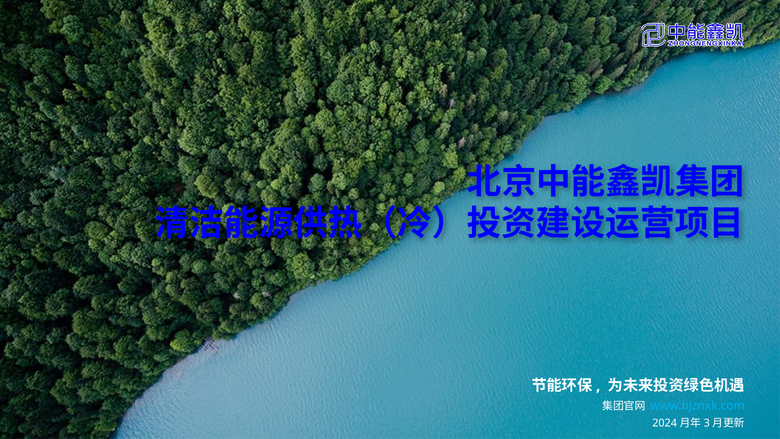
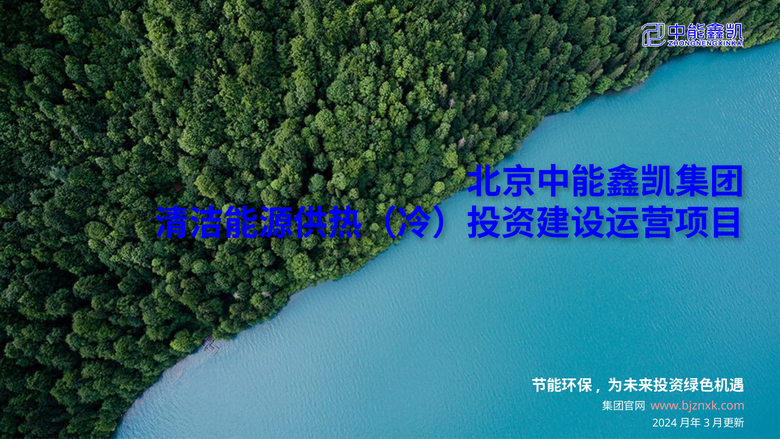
www.bjznxk.com colour: light blue -> pink (698, 406)
